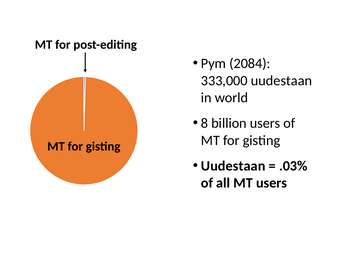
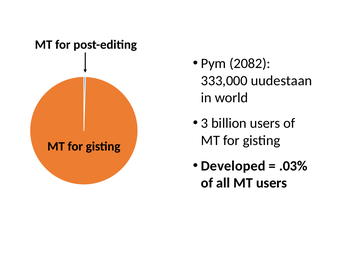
2084: 2084 -> 2082 (250, 63)
8: 8 -> 3 (205, 123)
Uudestaan: Uudestaan -> Developed (233, 166)
